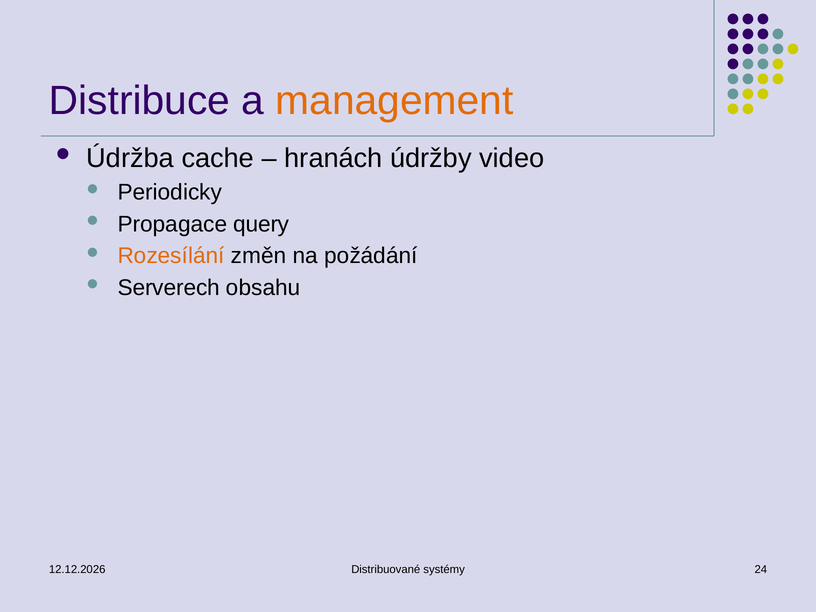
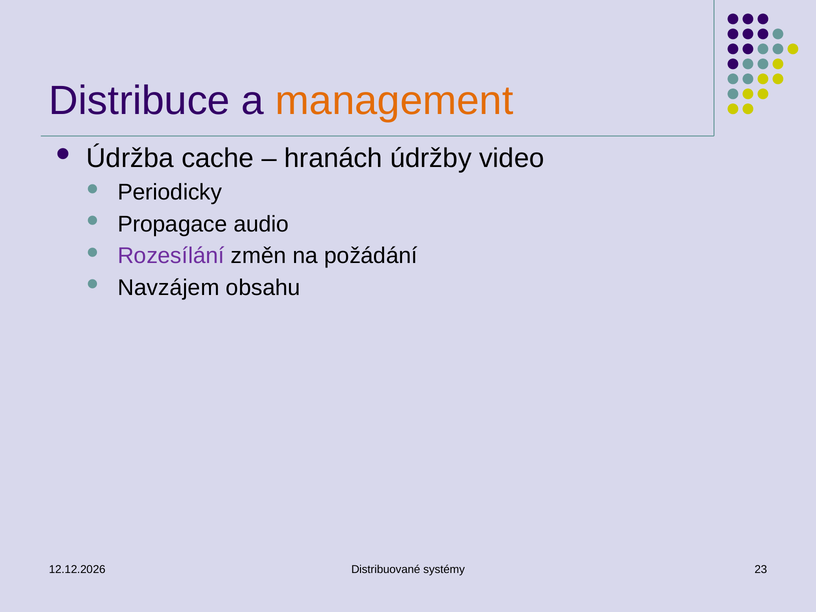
query: query -> audio (261, 224)
Rozesílání colour: orange -> purple (171, 256)
Serverech: Serverech -> Navzájem (169, 288)
24: 24 -> 23 (761, 569)
